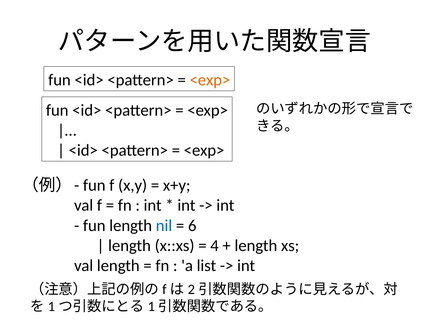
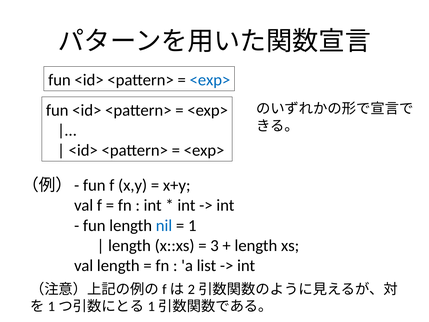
<exp> colour: orange -> blue (210, 80)
6: 6 -> 1 (192, 225)
4: 4 -> 3 (215, 245)
